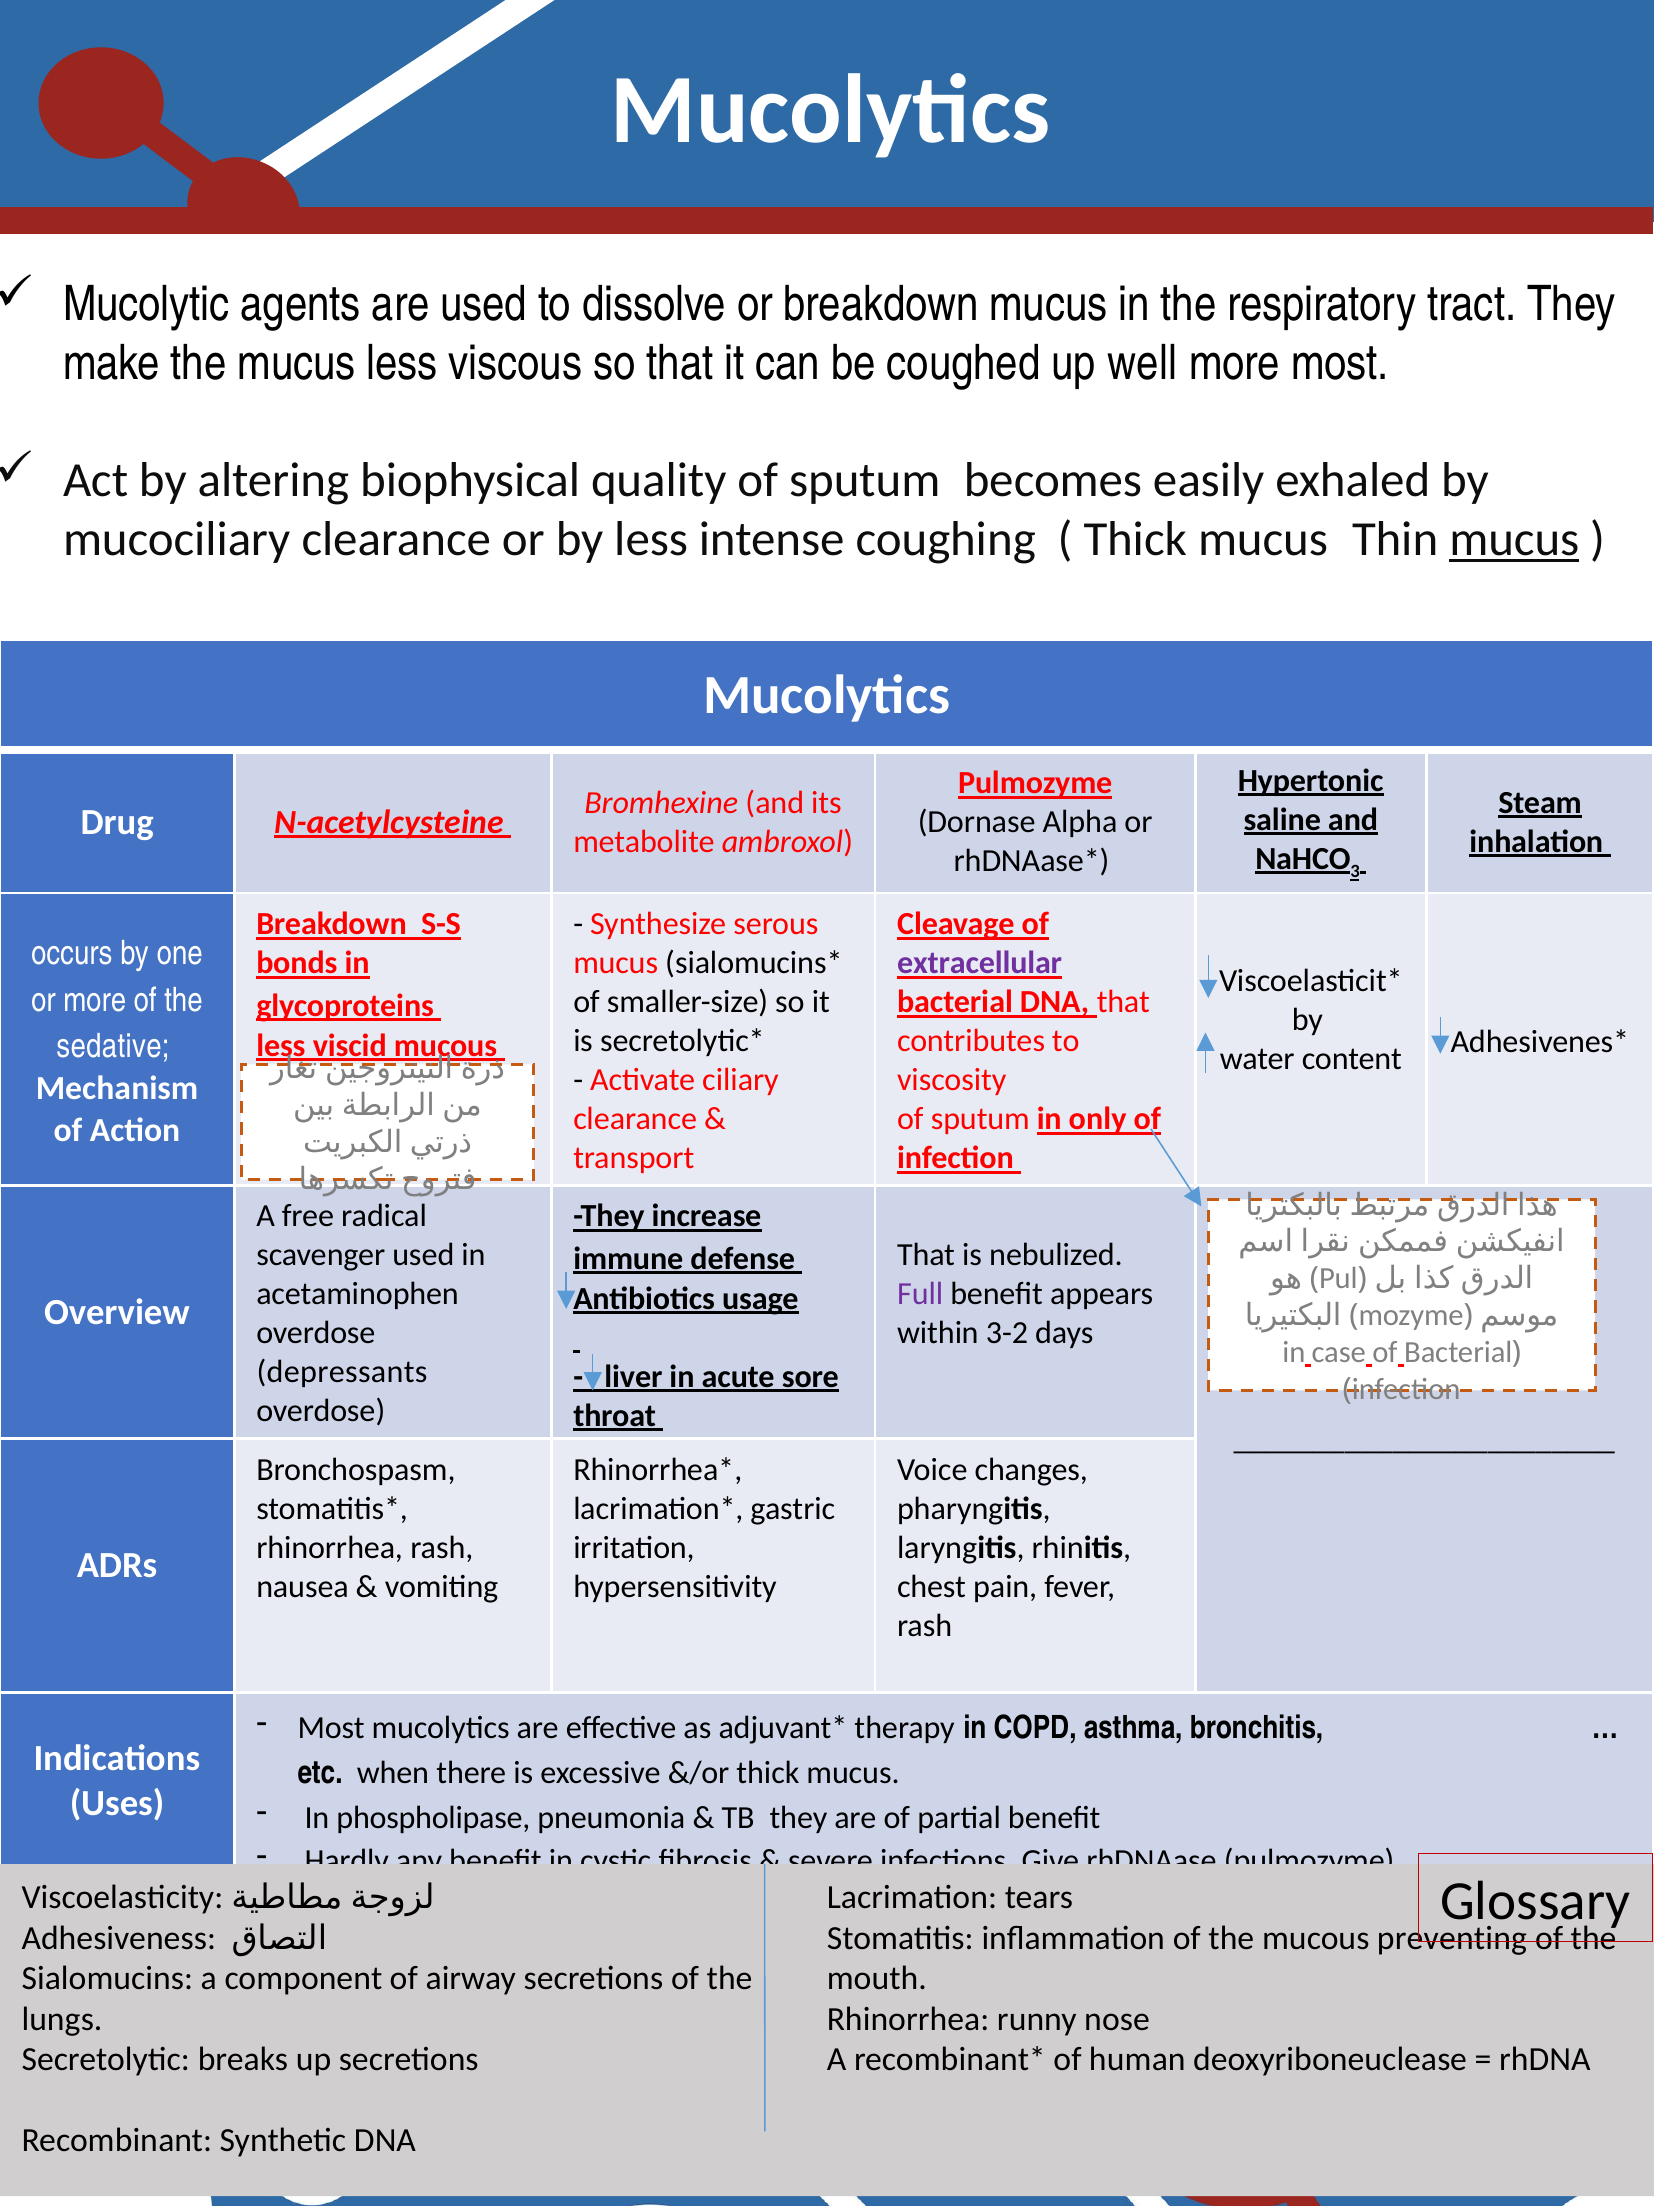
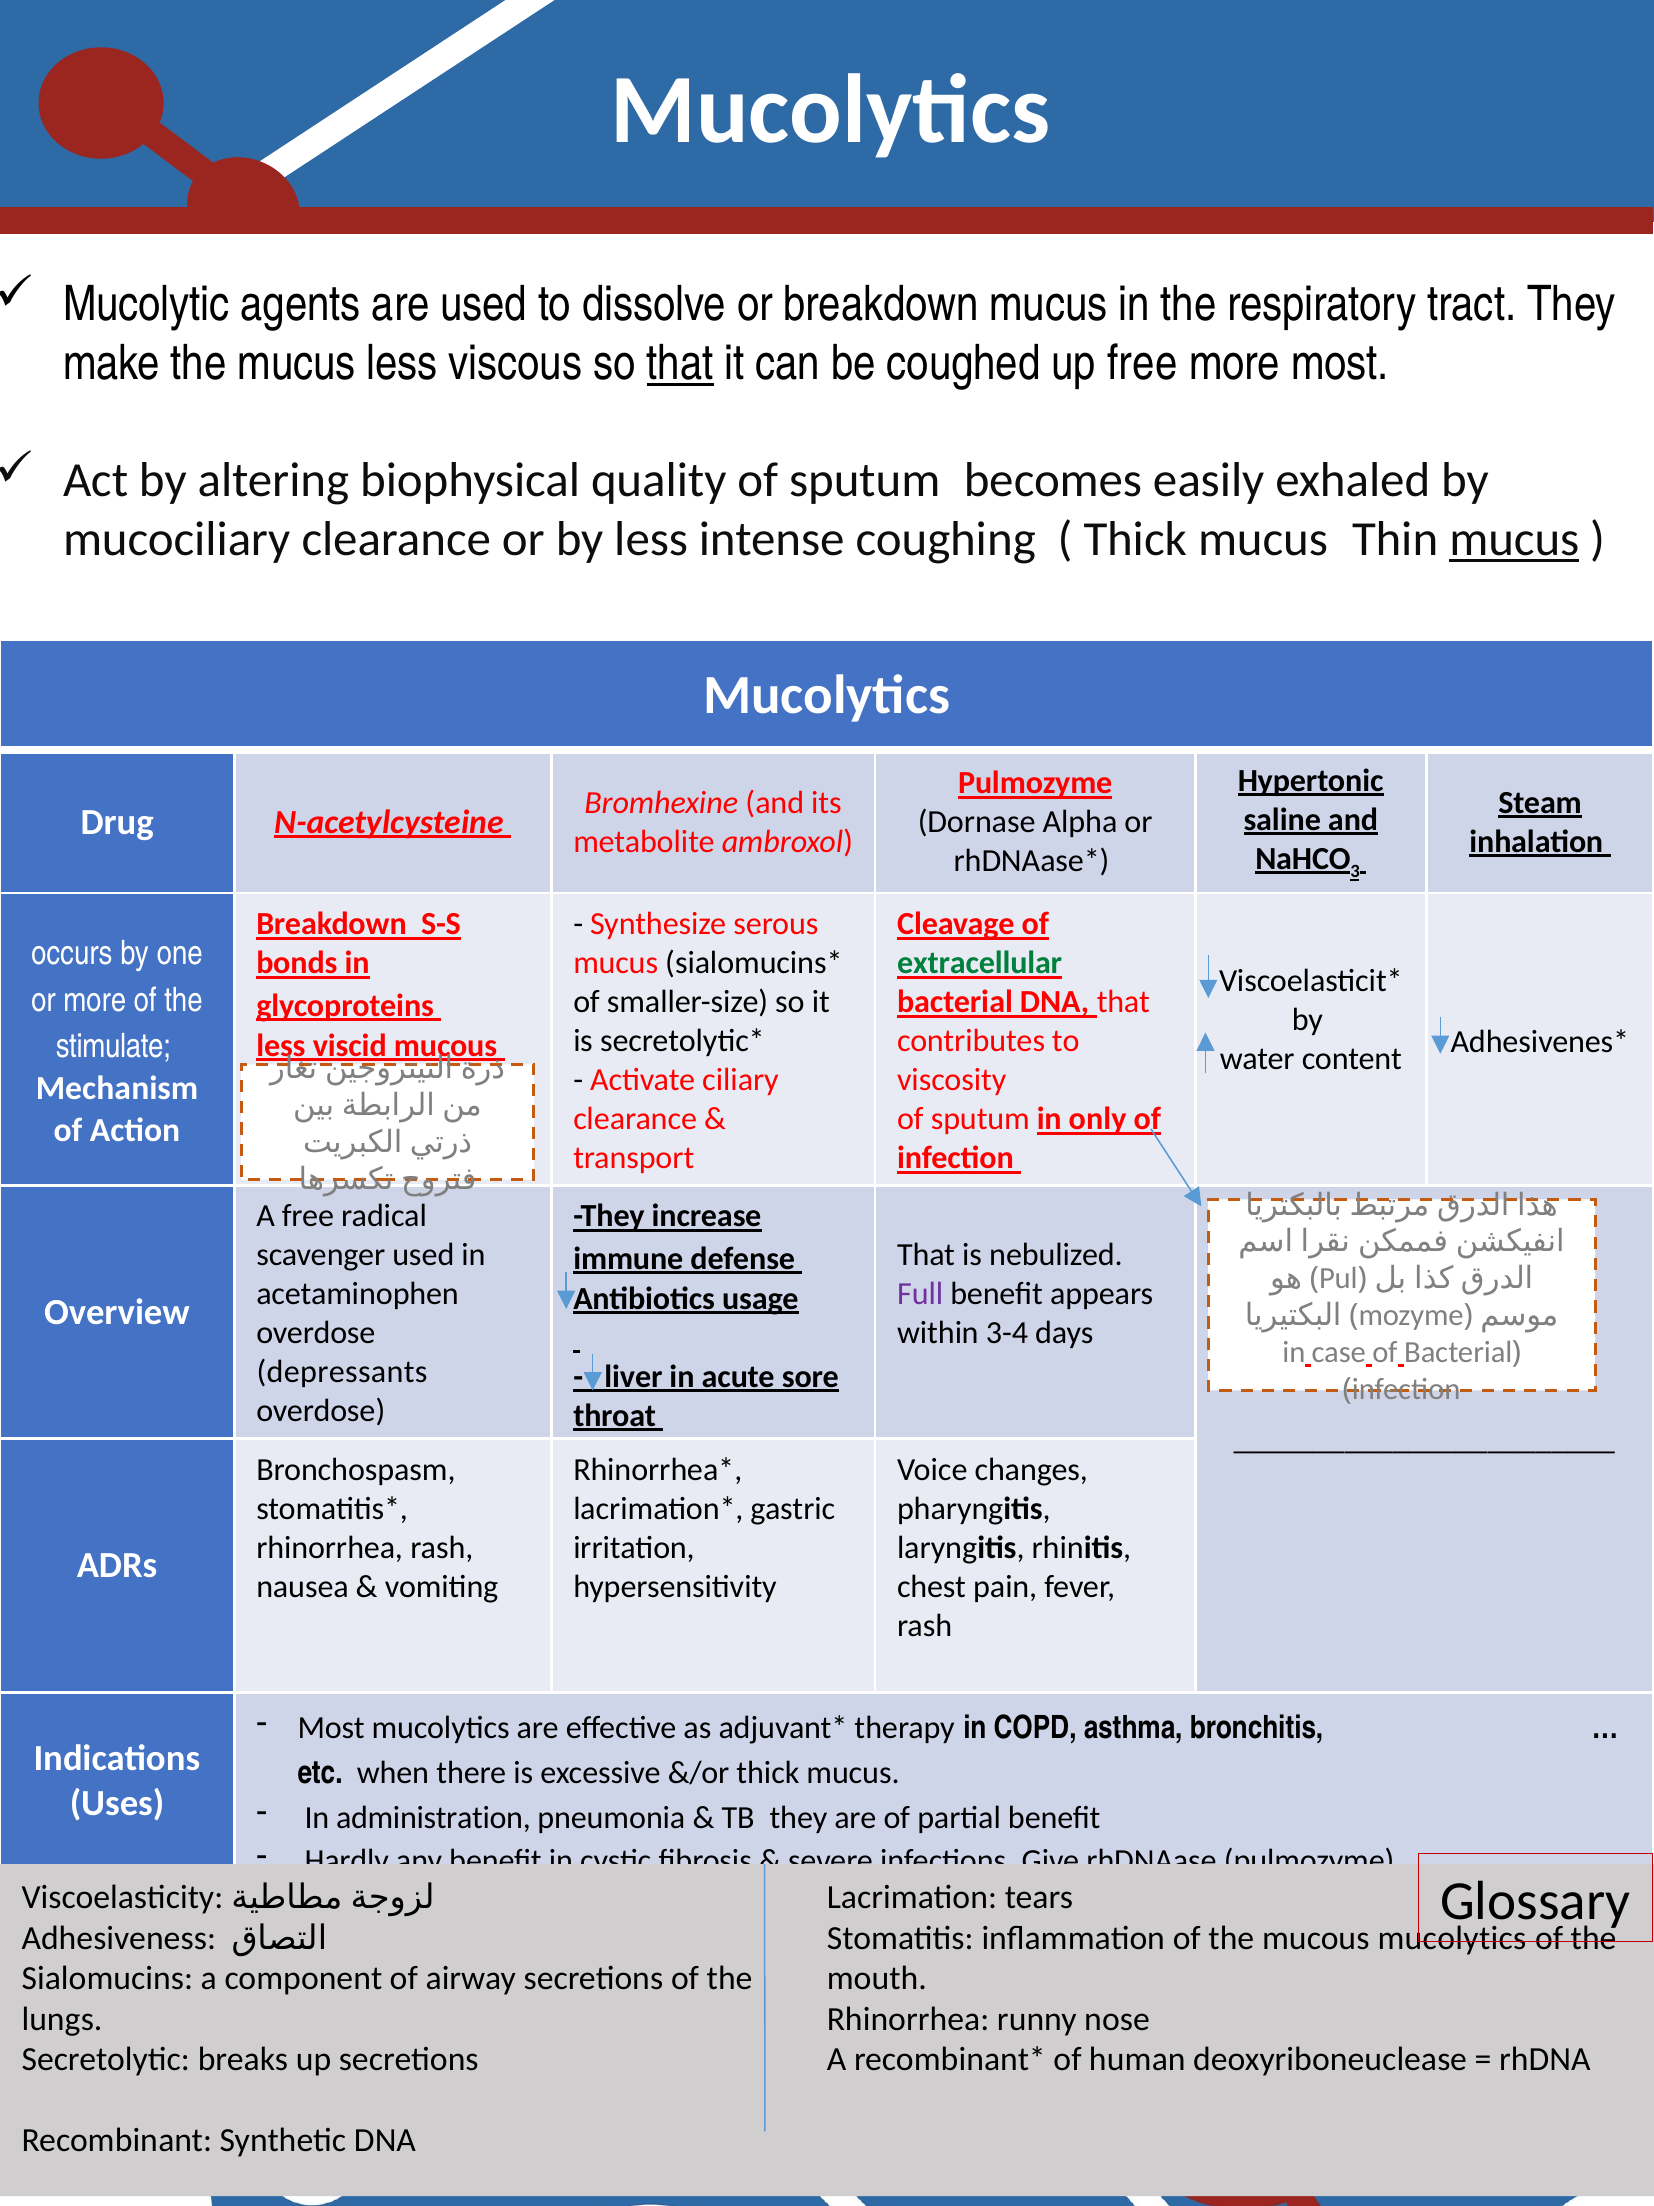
that underline: none -> present (680, 363)
up well: well -> free (1142, 363)
extracellular colour: purple -> green (980, 963)
sedative: sedative -> stimulate (113, 1046)
3-2: 3-2 -> 3-4 (1007, 1333)
phospholipase: phospholipase -> administration (433, 1817)
mucous preventing: preventing -> mucolytics (1452, 1937)
